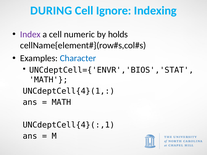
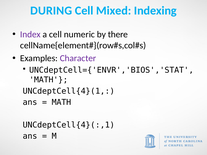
Ignore: Ignore -> Mixed (114, 11)
holds: holds -> there (118, 34)
Character colour: blue -> purple (78, 58)
